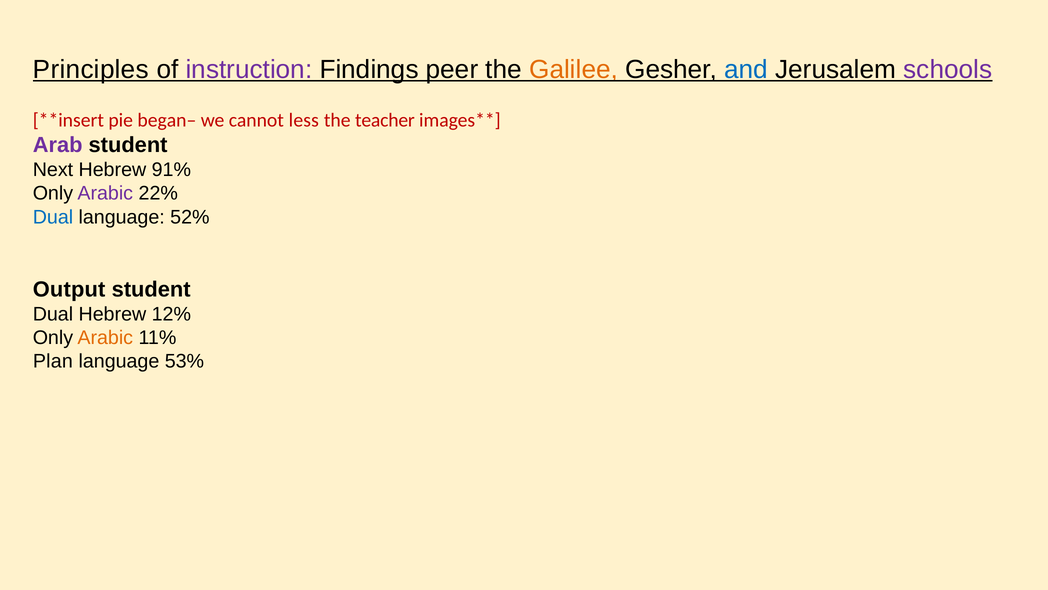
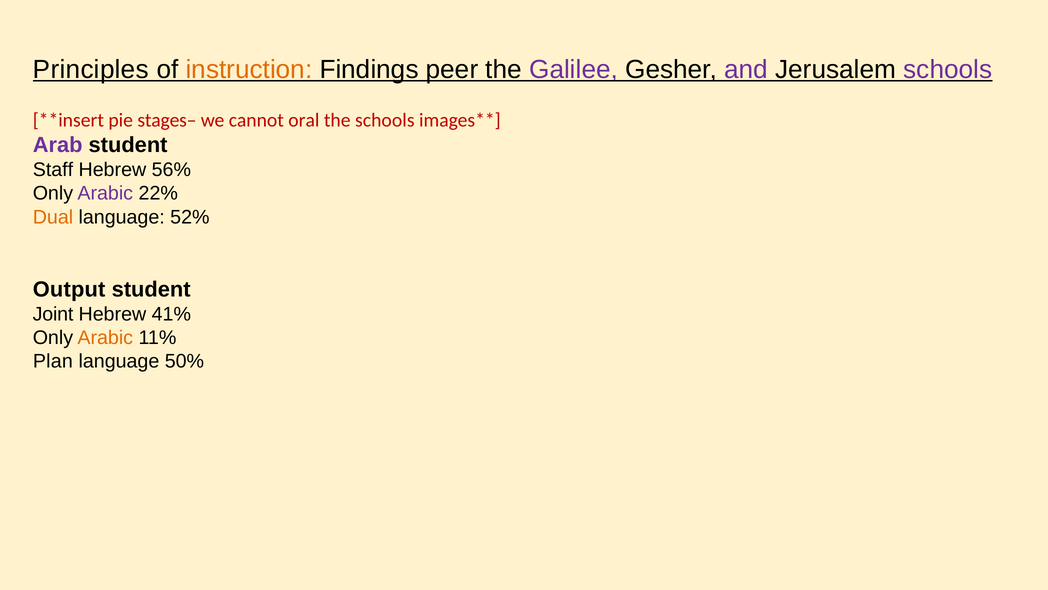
instruction colour: purple -> orange (249, 69)
Galilee colour: orange -> purple (574, 69)
and colour: blue -> purple (746, 69)
began–: began– -> stages– (167, 120)
less: less -> oral (304, 120)
the teacher: teacher -> schools (385, 120)
Next: Next -> Staff (53, 170)
91%: 91% -> 56% (171, 170)
Dual colour: blue -> orange (53, 217)
Dual: Dual -> Joint (53, 314)
12%: 12% -> 41% (171, 314)
53%: 53% -> 50% (184, 361)
